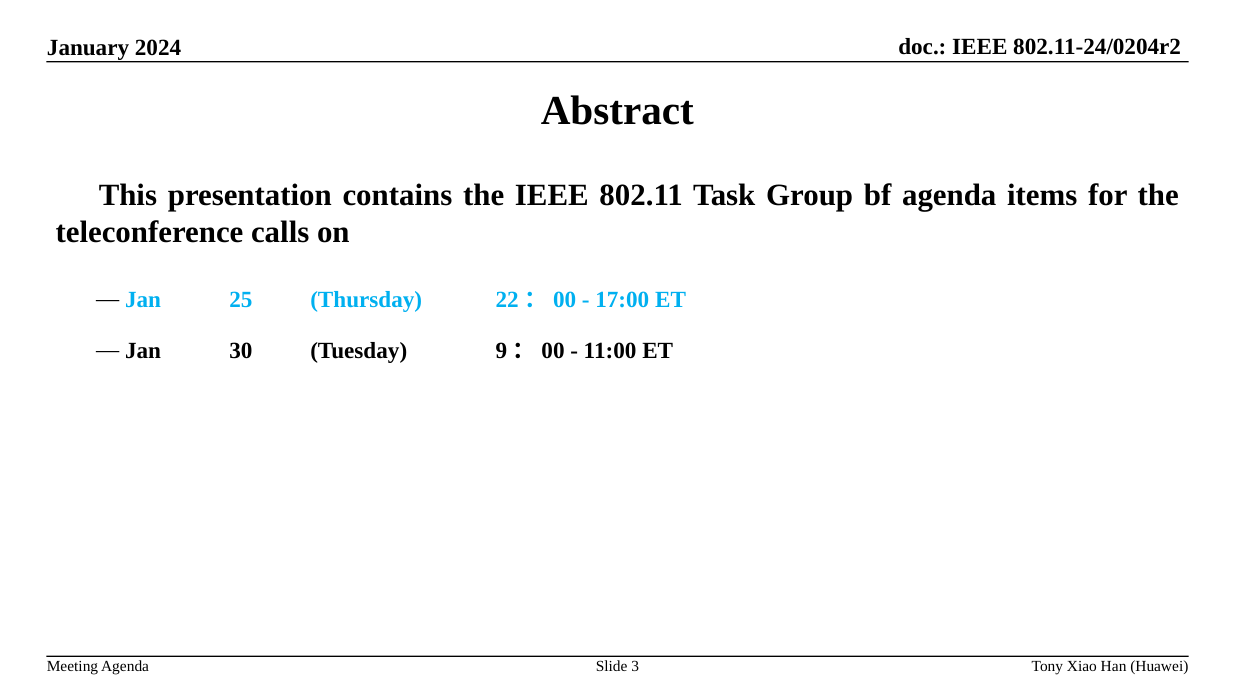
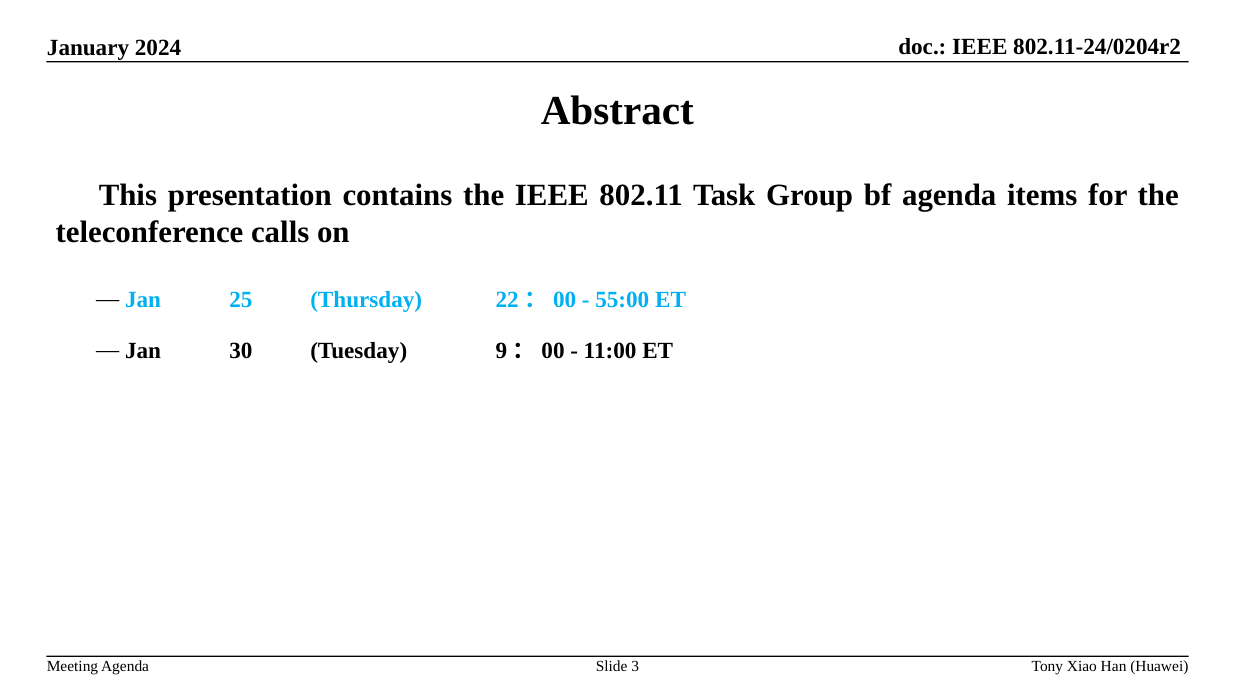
17:00: 17:00 -> 55:00 (622, 300)
